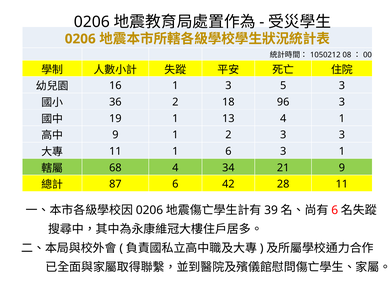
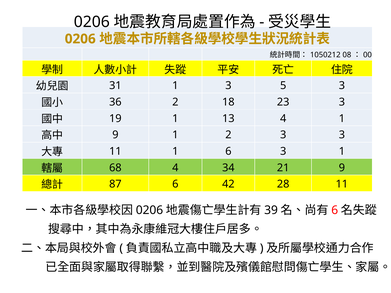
16: 16 -> 31 (115, 86)
96: 96 -> 23 (283, 102)
